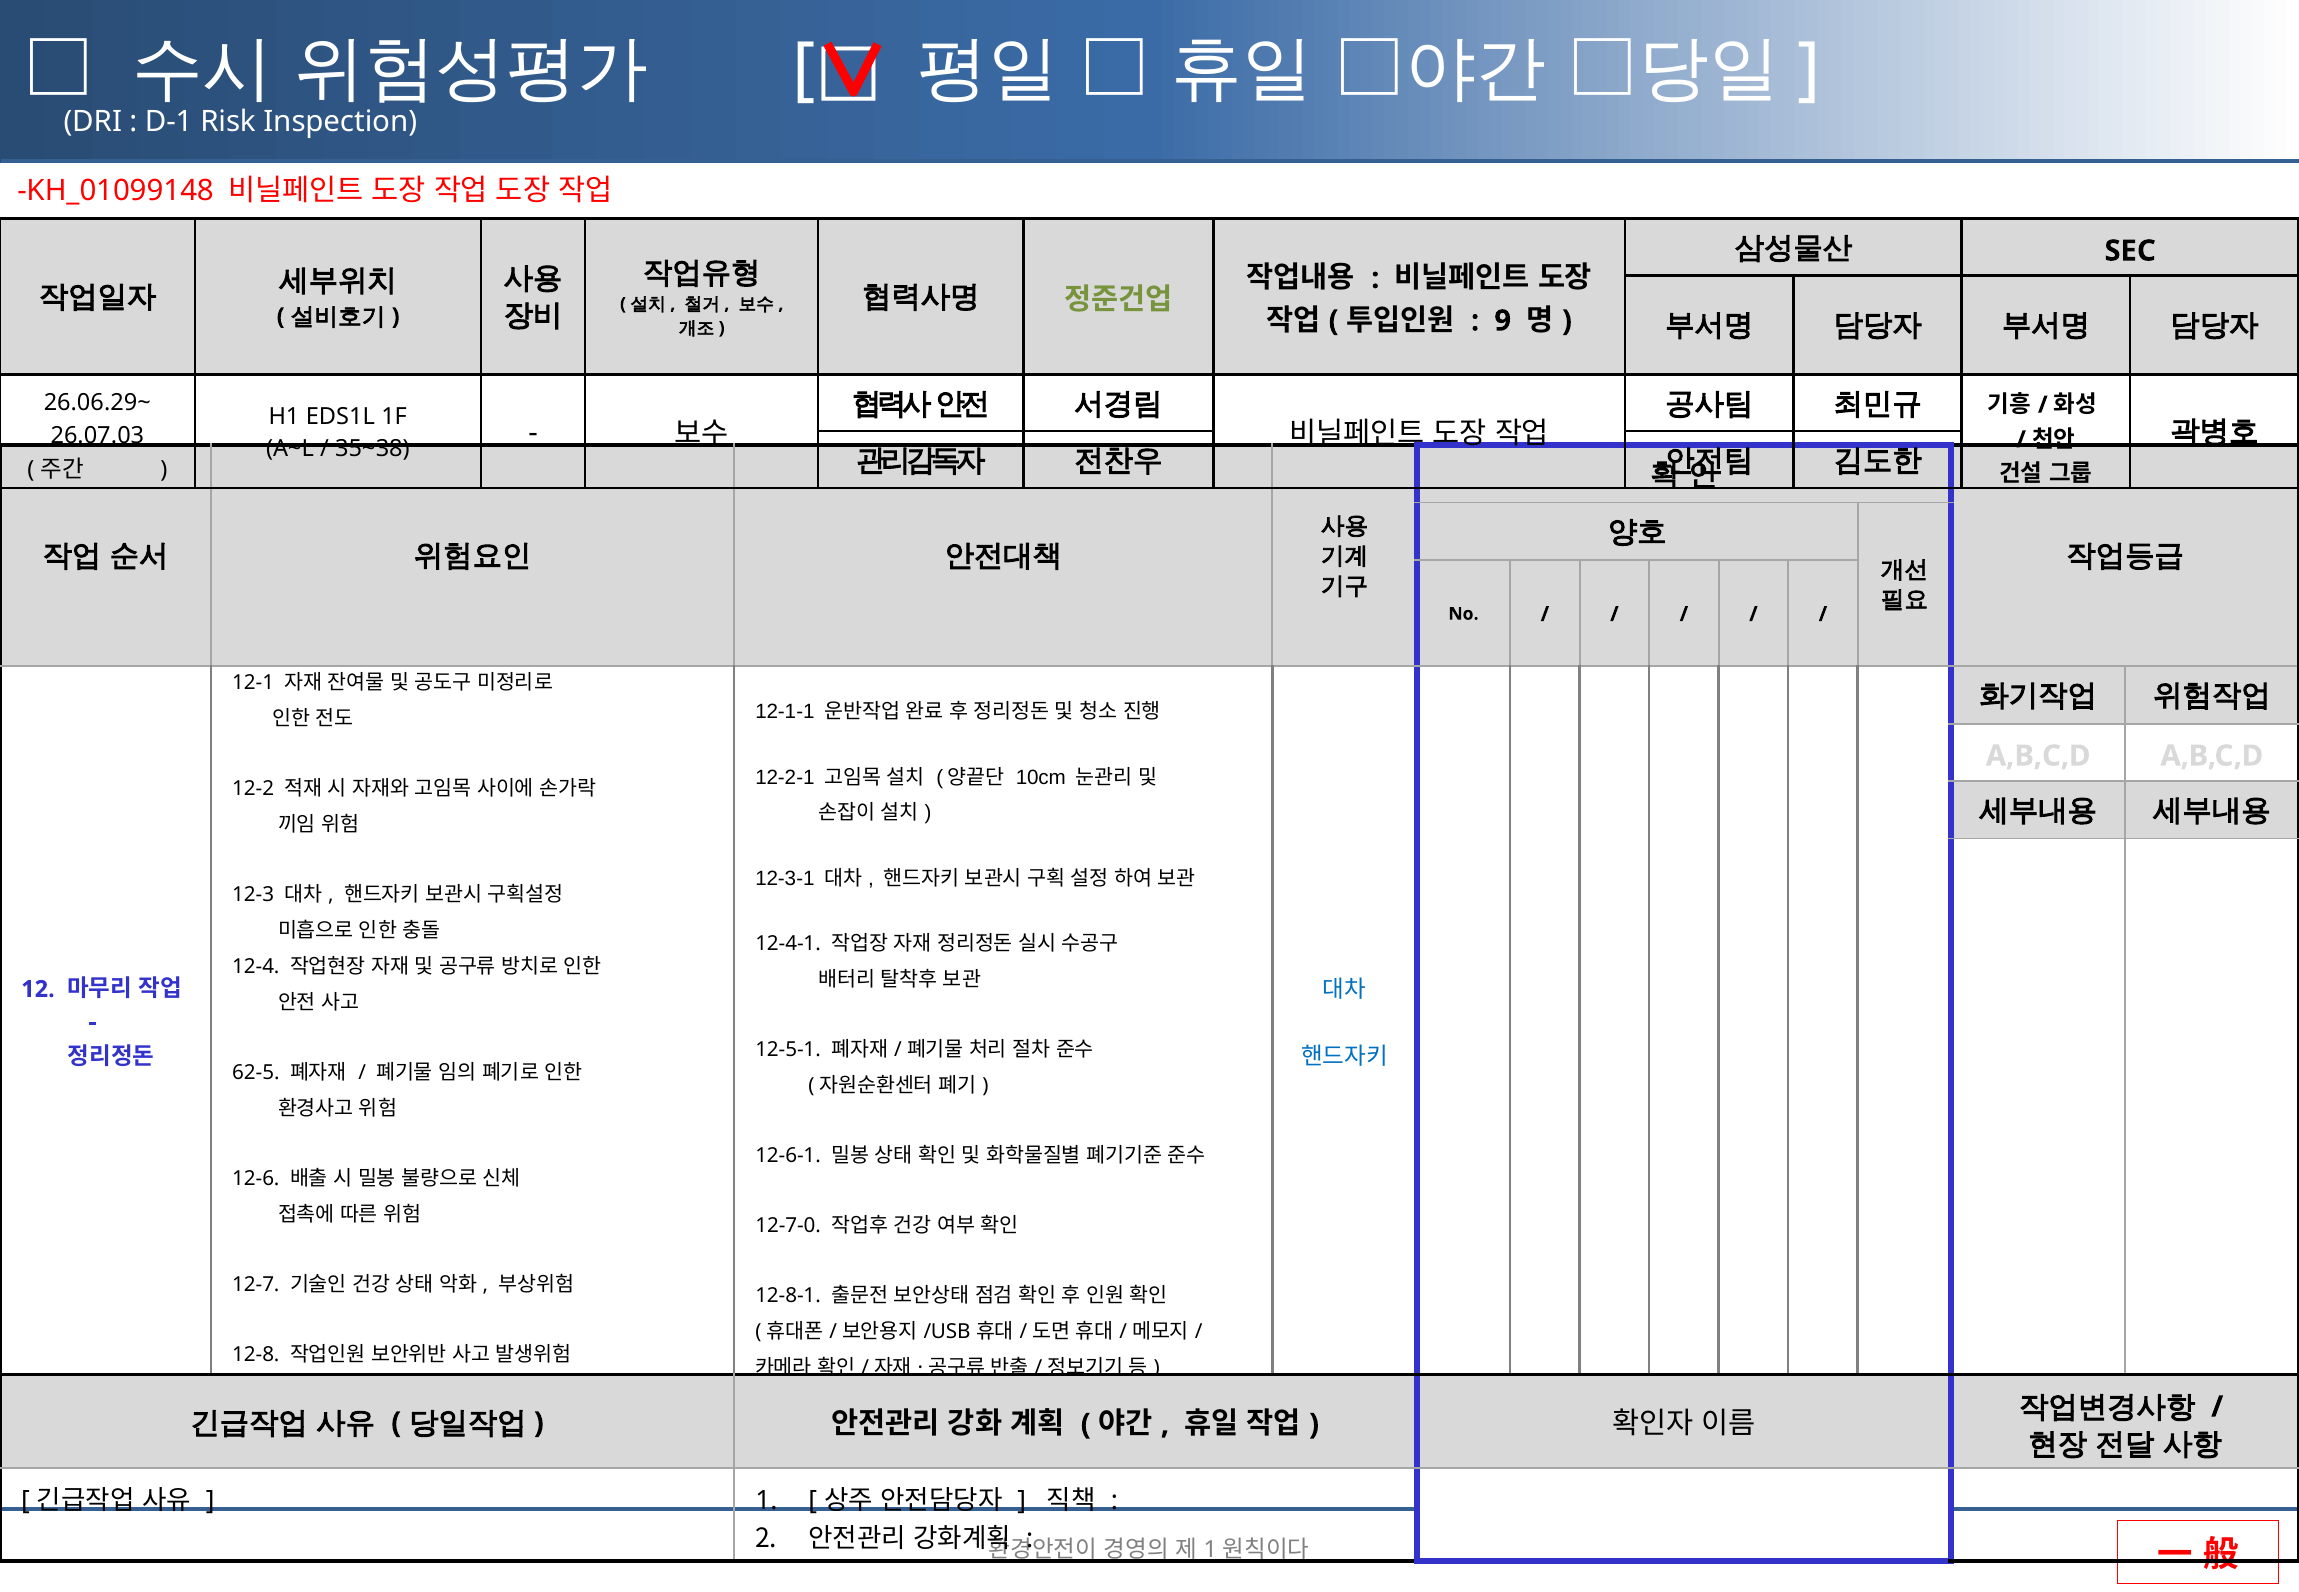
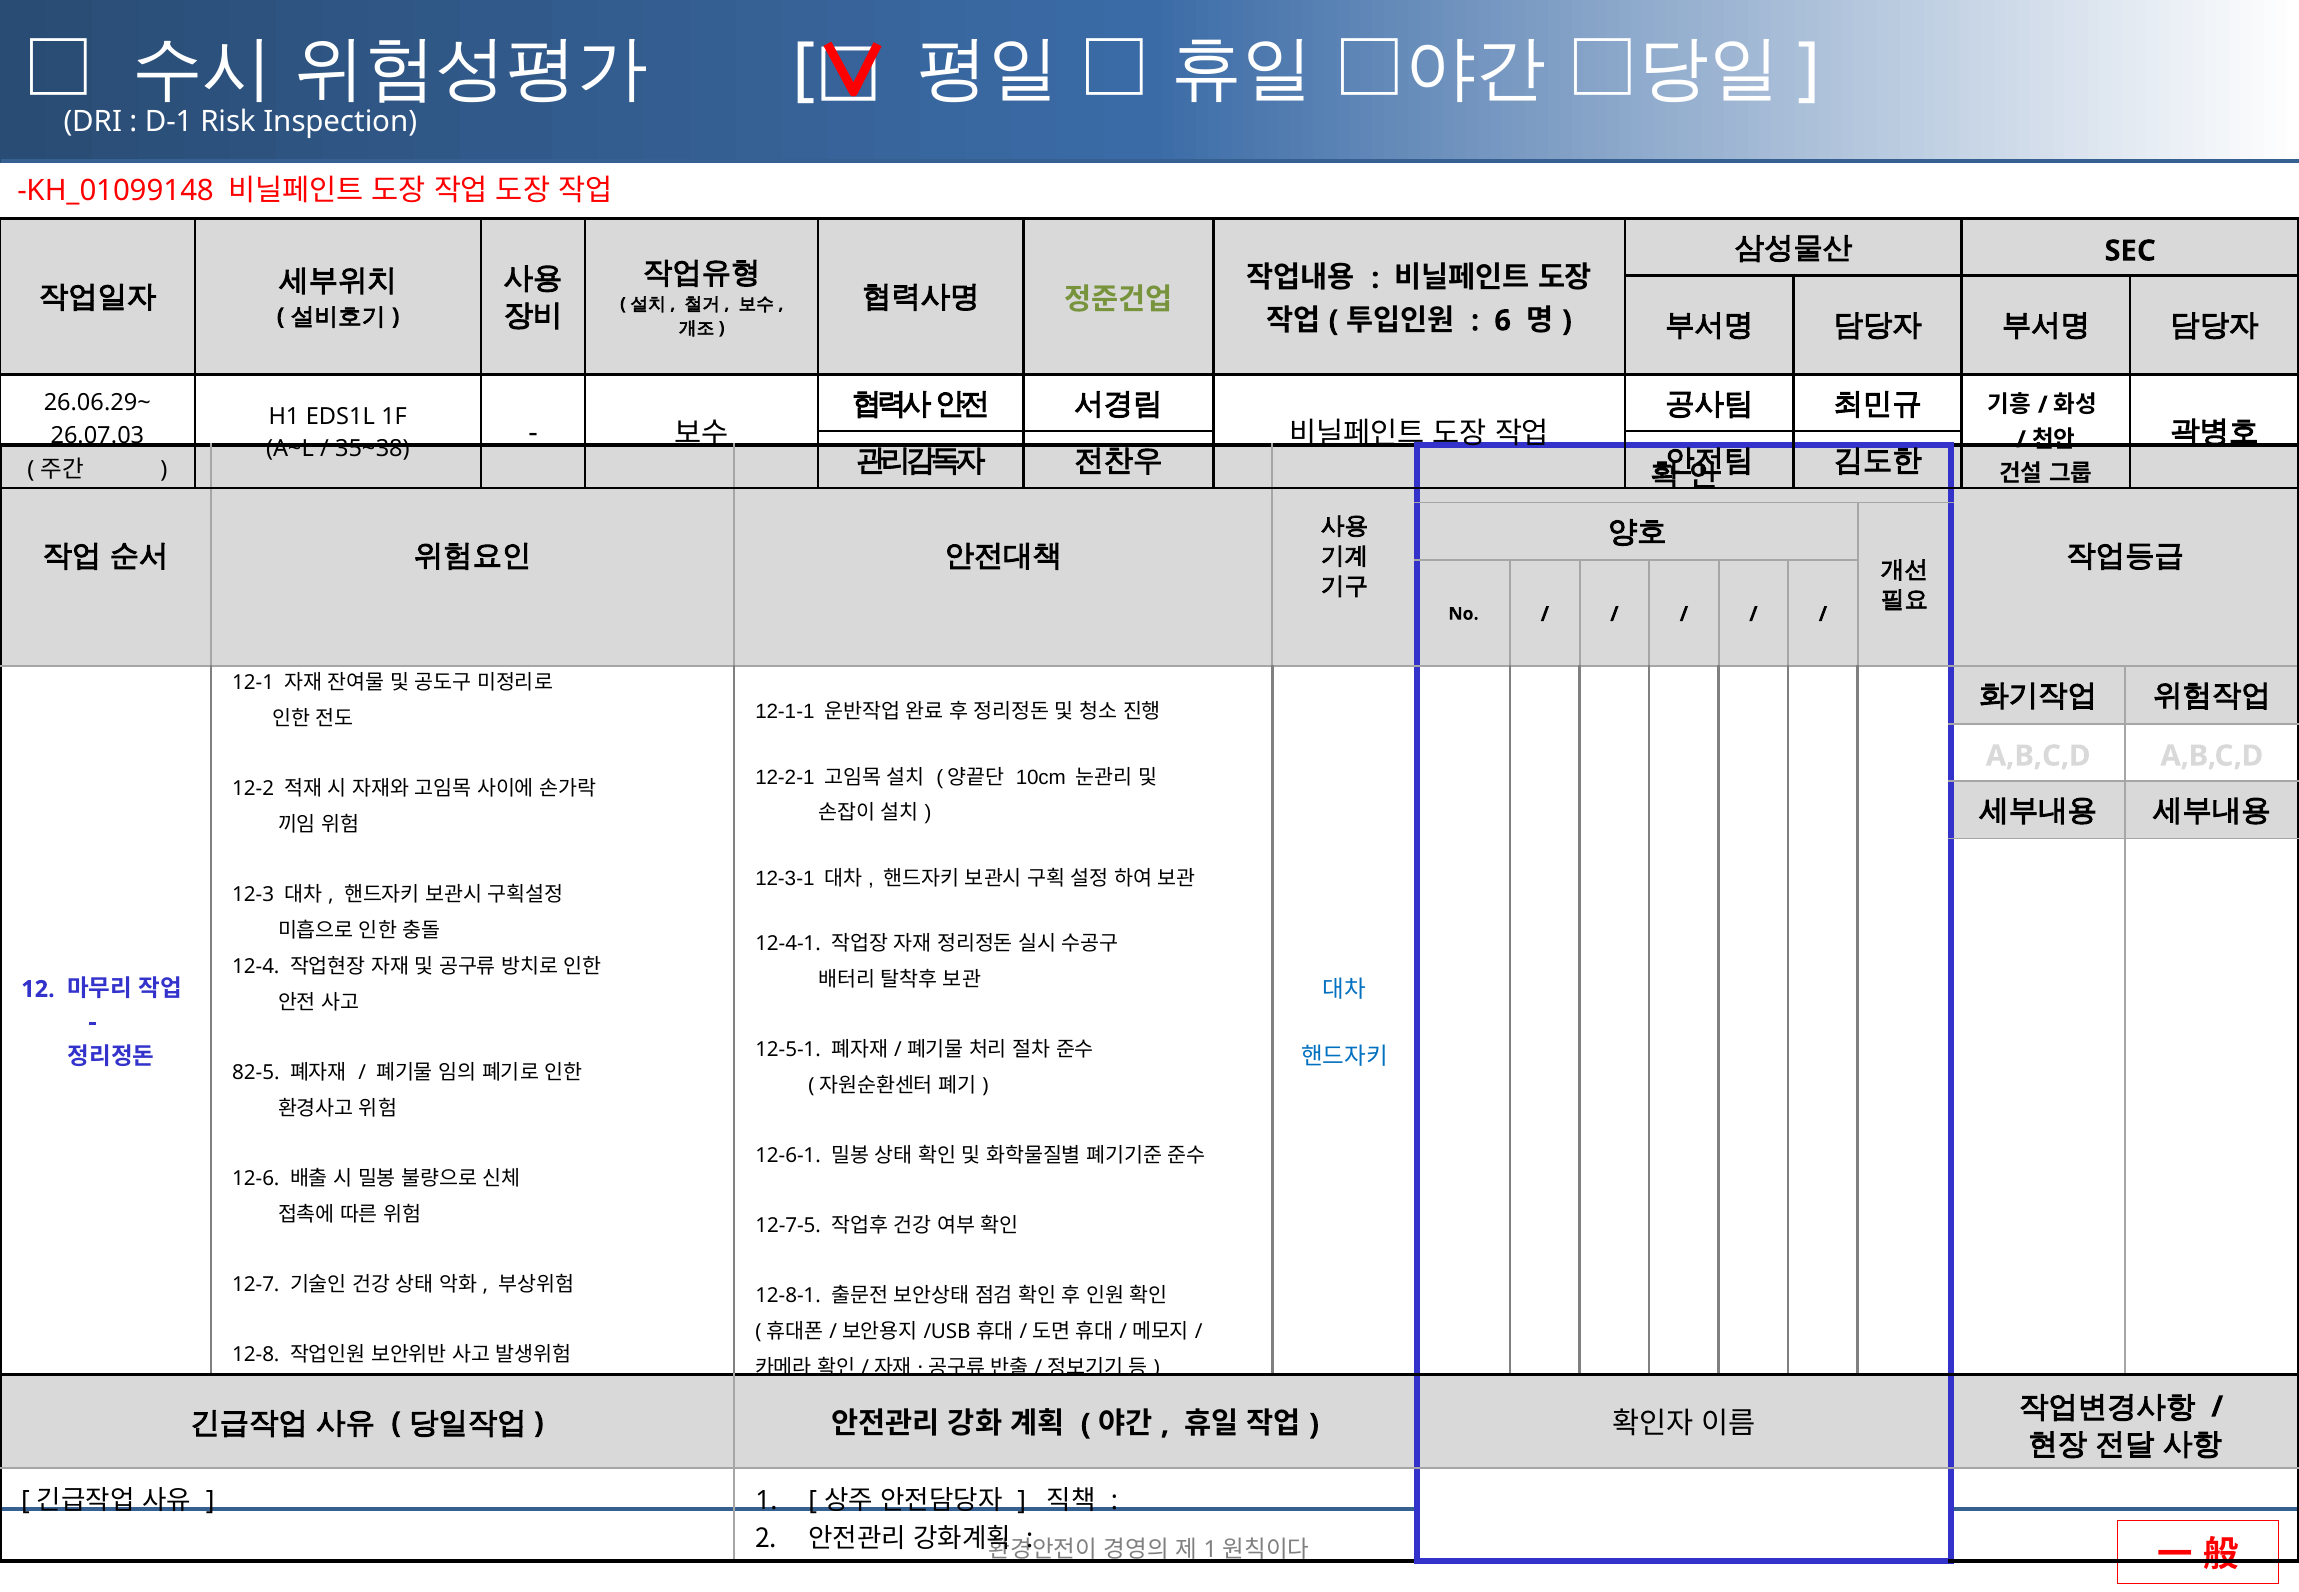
9: 9 -> 6 (1503, 321)
62-5: 62-5 -> 82-5 (256, 1072)
12-7-0: 12-7-0 -> 12-7-5 (788, 1225)
